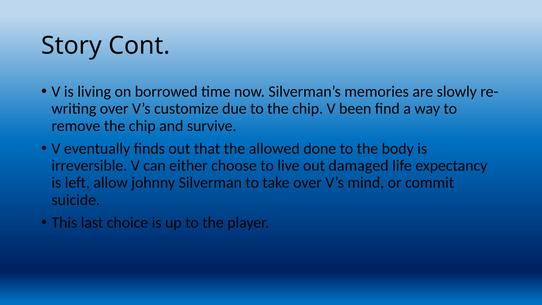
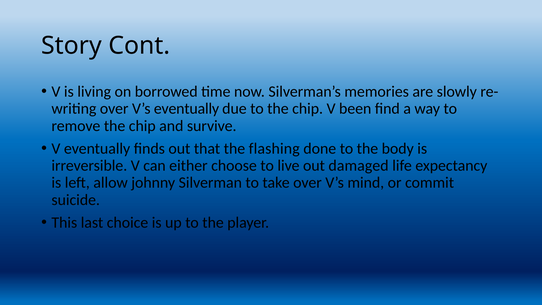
V’s customize: customize -> eventually (186, 109)
allowed: allowed -> flashing (274, 149)
